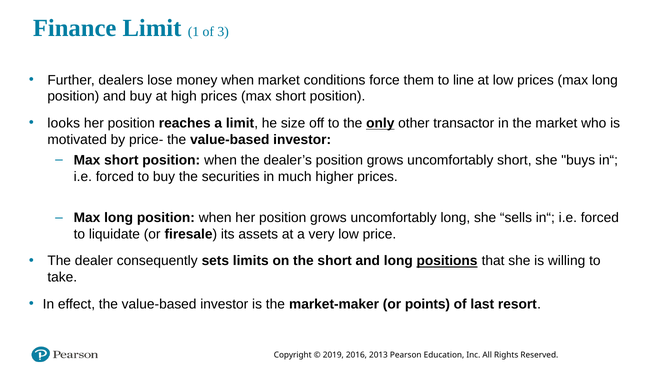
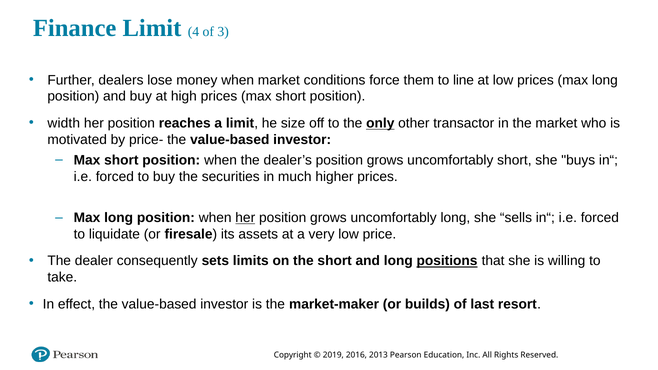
1: 1 -> 4 (193, 32)
looks: looks -> width (64, 123)
her underline: none -> present (245, 218)
points: points -> builds (427, 304)
